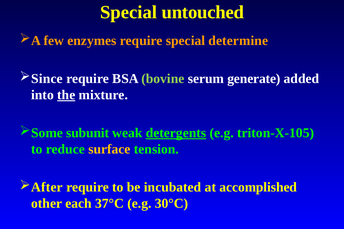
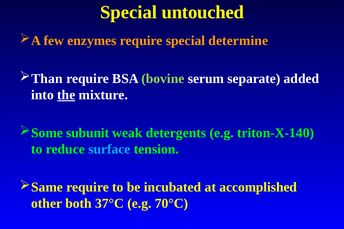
Since: Since -> Than (47, 79)
generate: generate -> separate (254, 79)
detergents underline: present -> none (176, 133)
triton-X-105: triton-X-105 -> triton-X-140 (276, 133)
surface colour: yellow -> light blue (109, 149)
After: After -> Same (47, 187)
each: each -> both (78, 204)
30°C: 30°C -> 70°C (172, 204)
